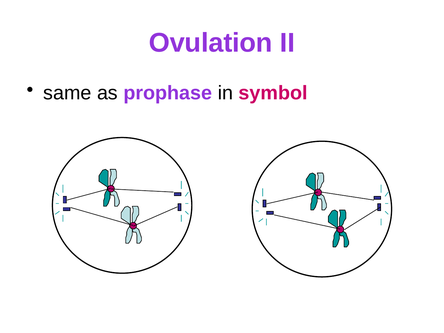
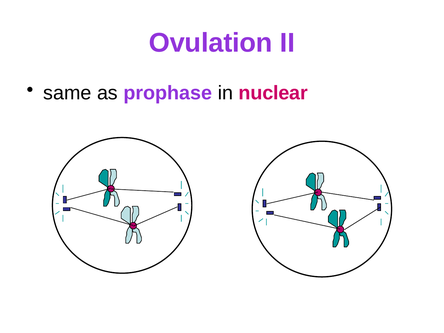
symbol: symbol -> nuclear (273, 93)
